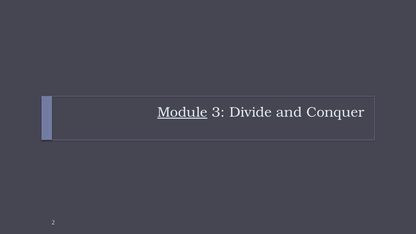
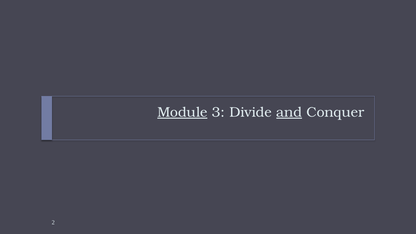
and underline: none -> present (289, 112)
